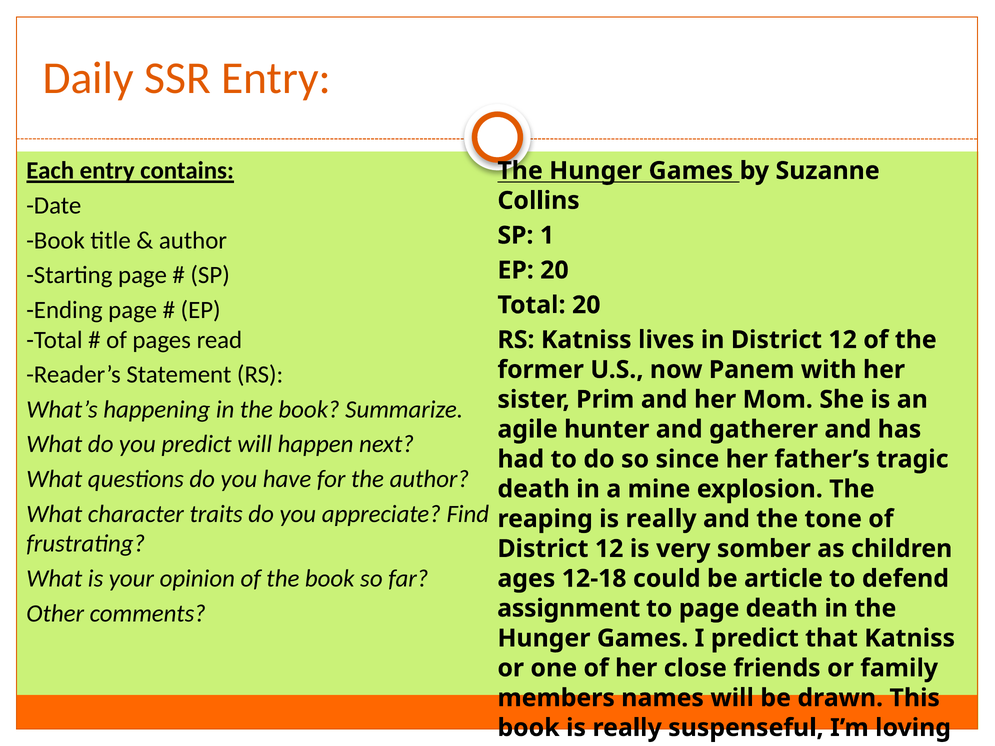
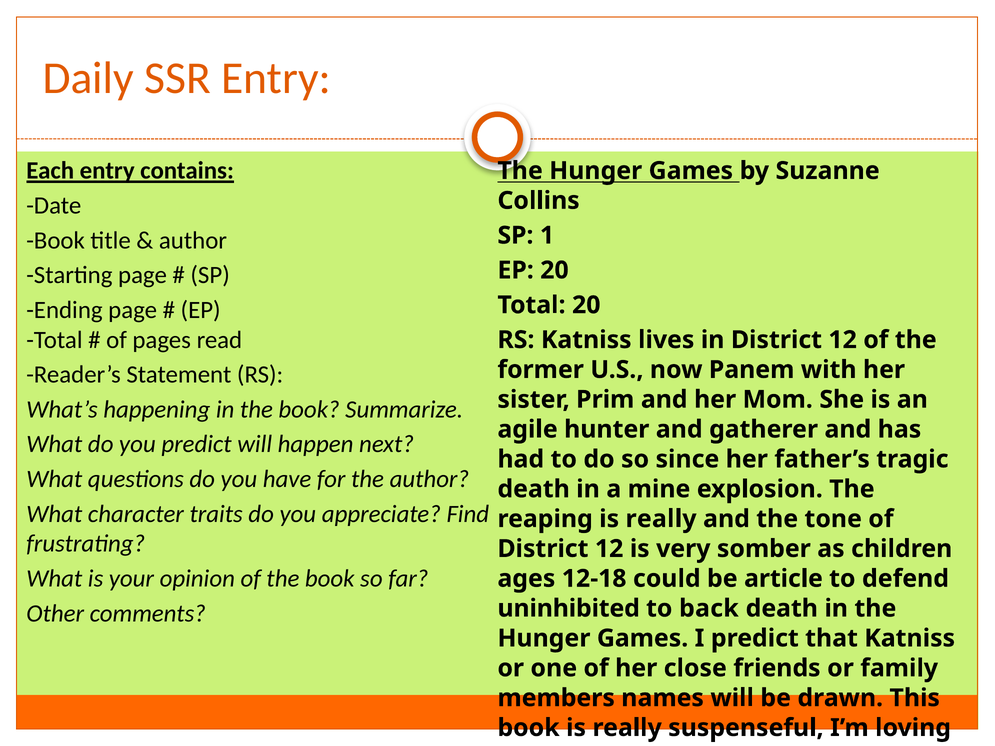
assignment: assignment -> uninhibited (569, 609)
to page: page -> back (709, 609)
